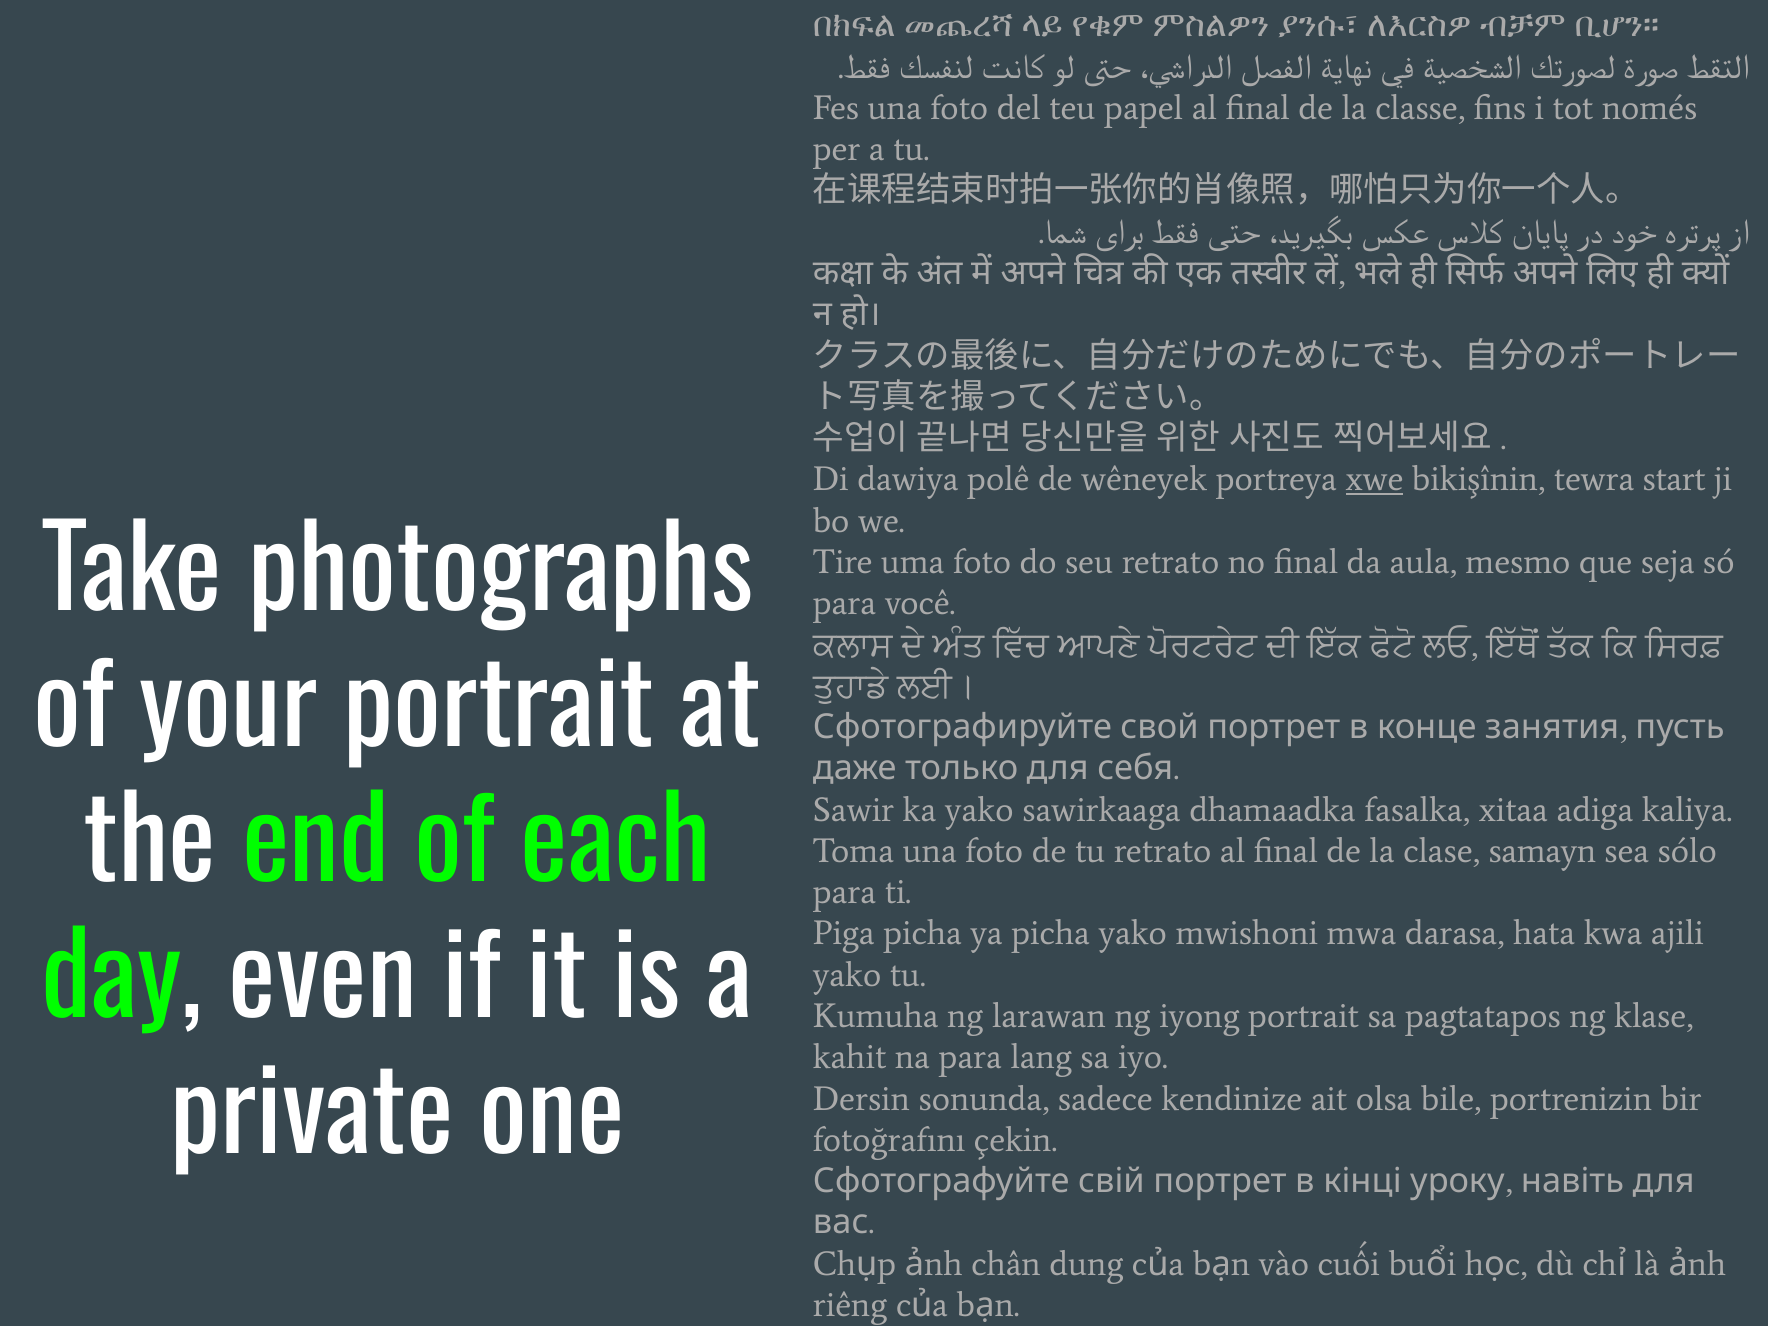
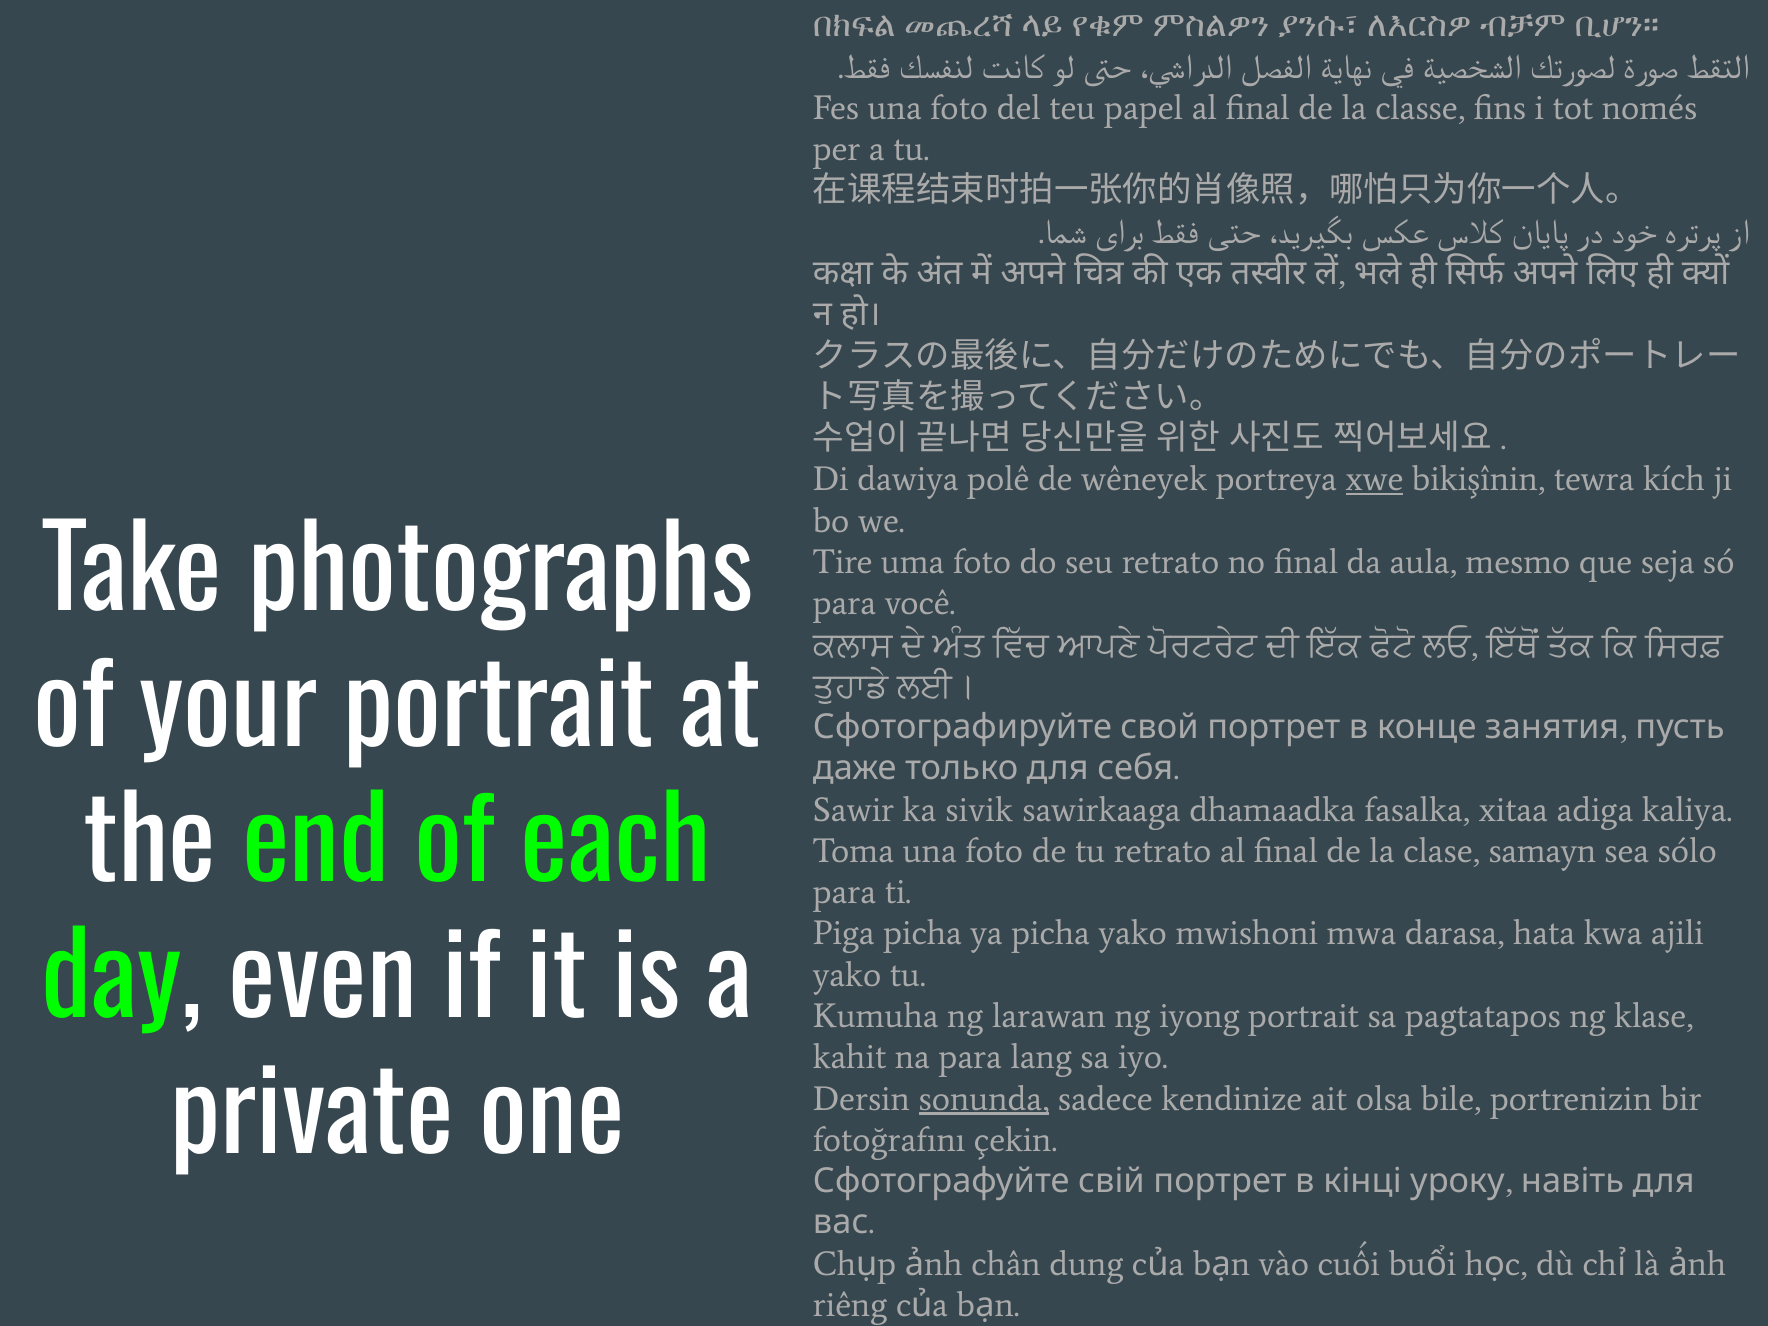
start: start -> kích (1674, 480)
ka yako: yako -> sivik (979, 810)
sonunda underline: none -> present (984, 1099)
